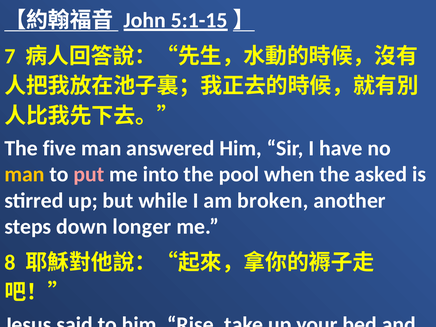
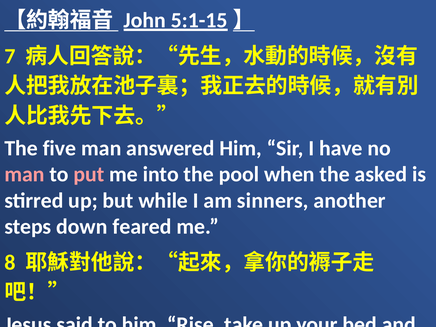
man colour: yellow -> pink (24, 174)
broken: broken -> sinners (273, 200)
longer: longer -> feared (142, 227)
